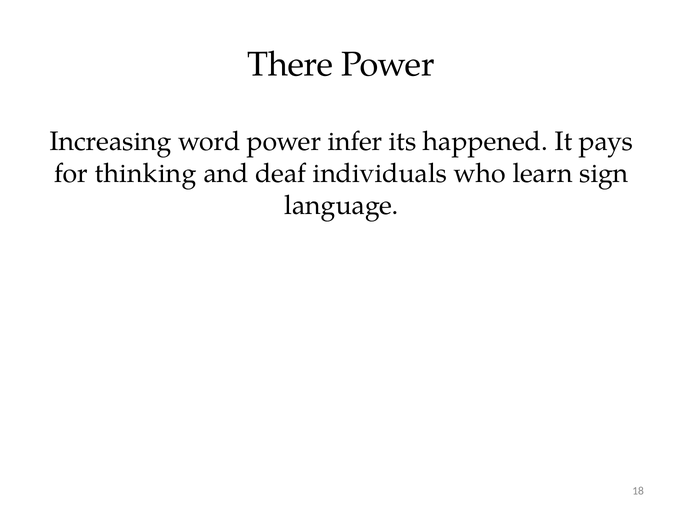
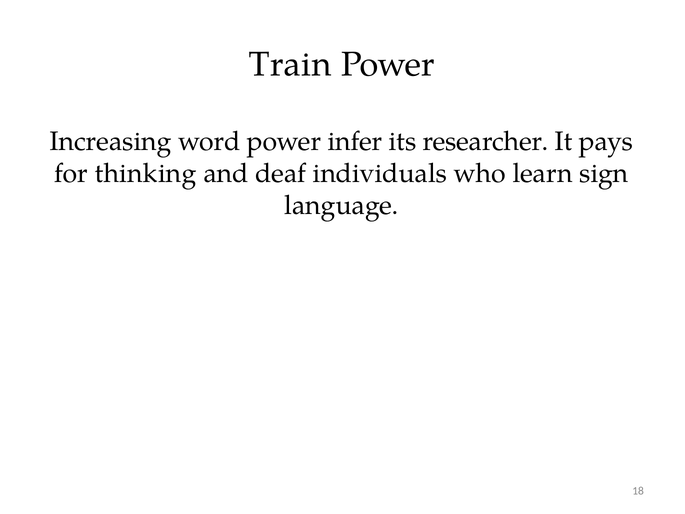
There: There -> Train (290, 64)
happened: happened -> researcher (486, 141)
